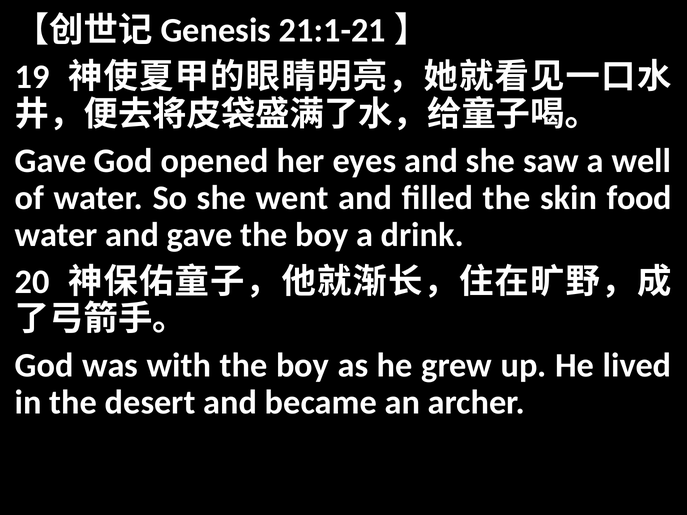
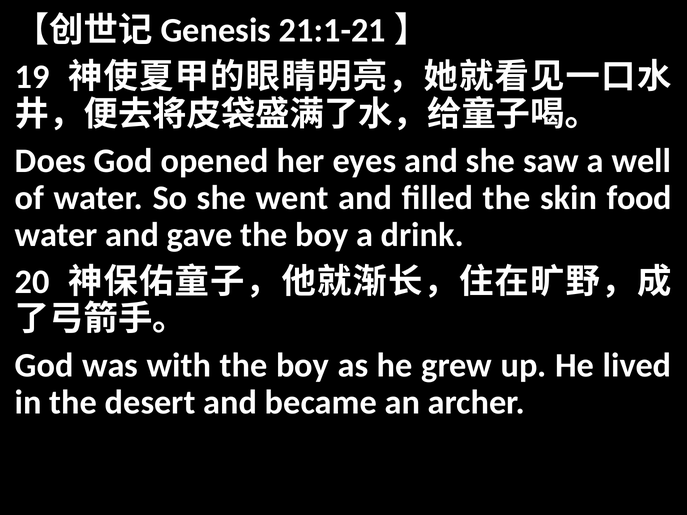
Gave: Gave -> Does (50, 161)
